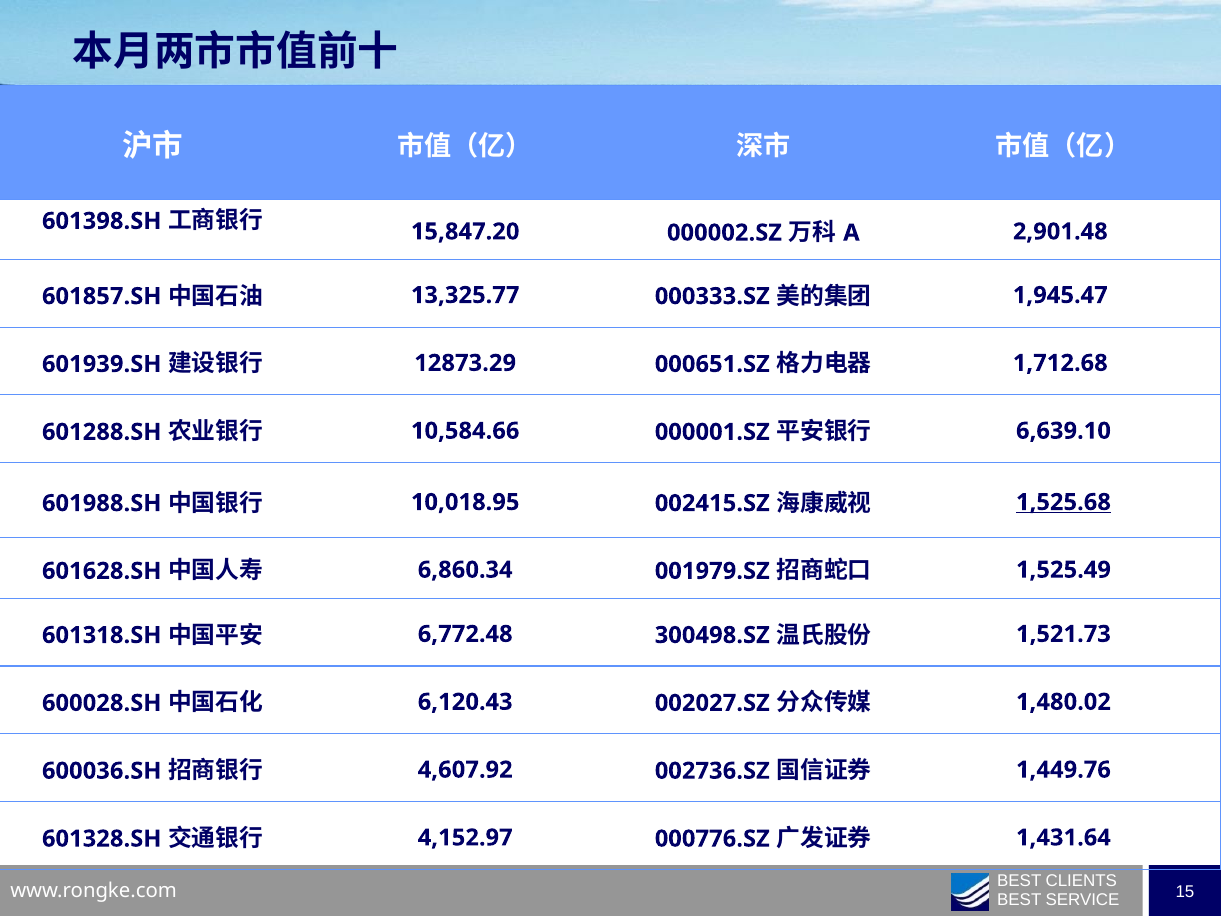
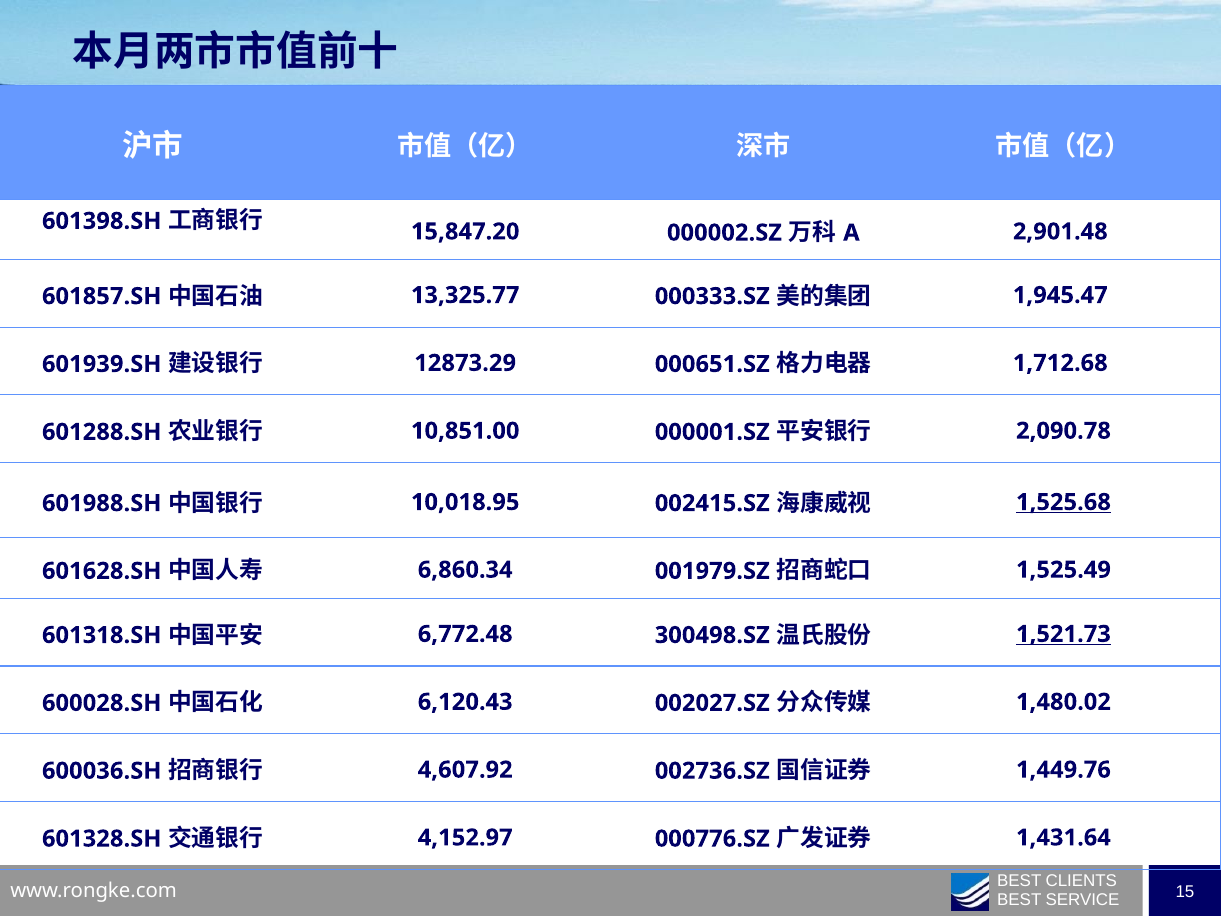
10,584.66: 10,584.66 -> 10,851.00 (465, 431)
6,639.10: 6,639.10 -> 2,090.78 (1063, 431)
1,521.73 underline: none -> present (1063, 634)
